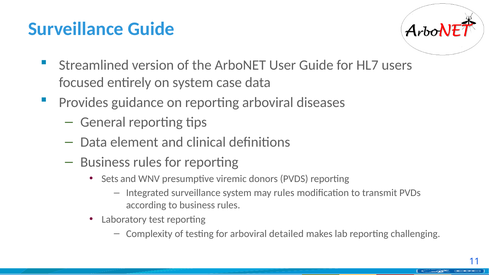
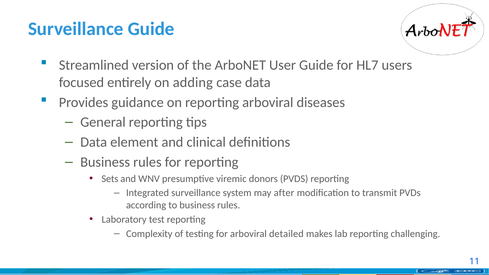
on system: system -> adding (193, 82)
may rules: rules -> after (284, 193)
